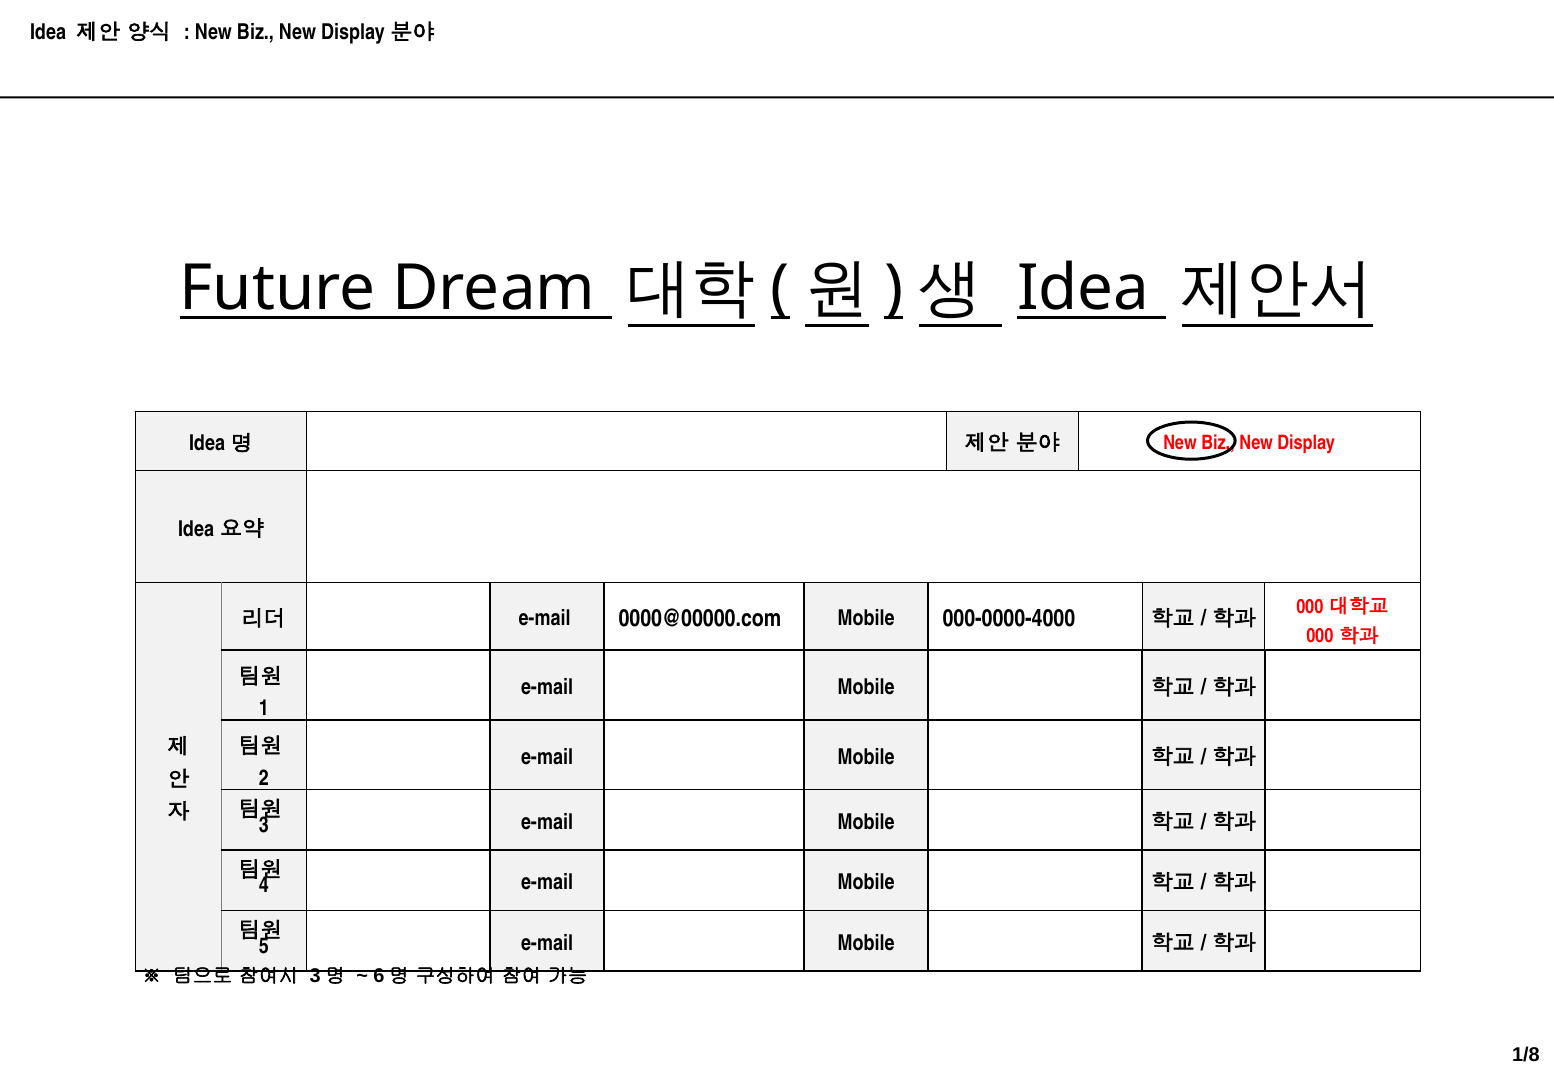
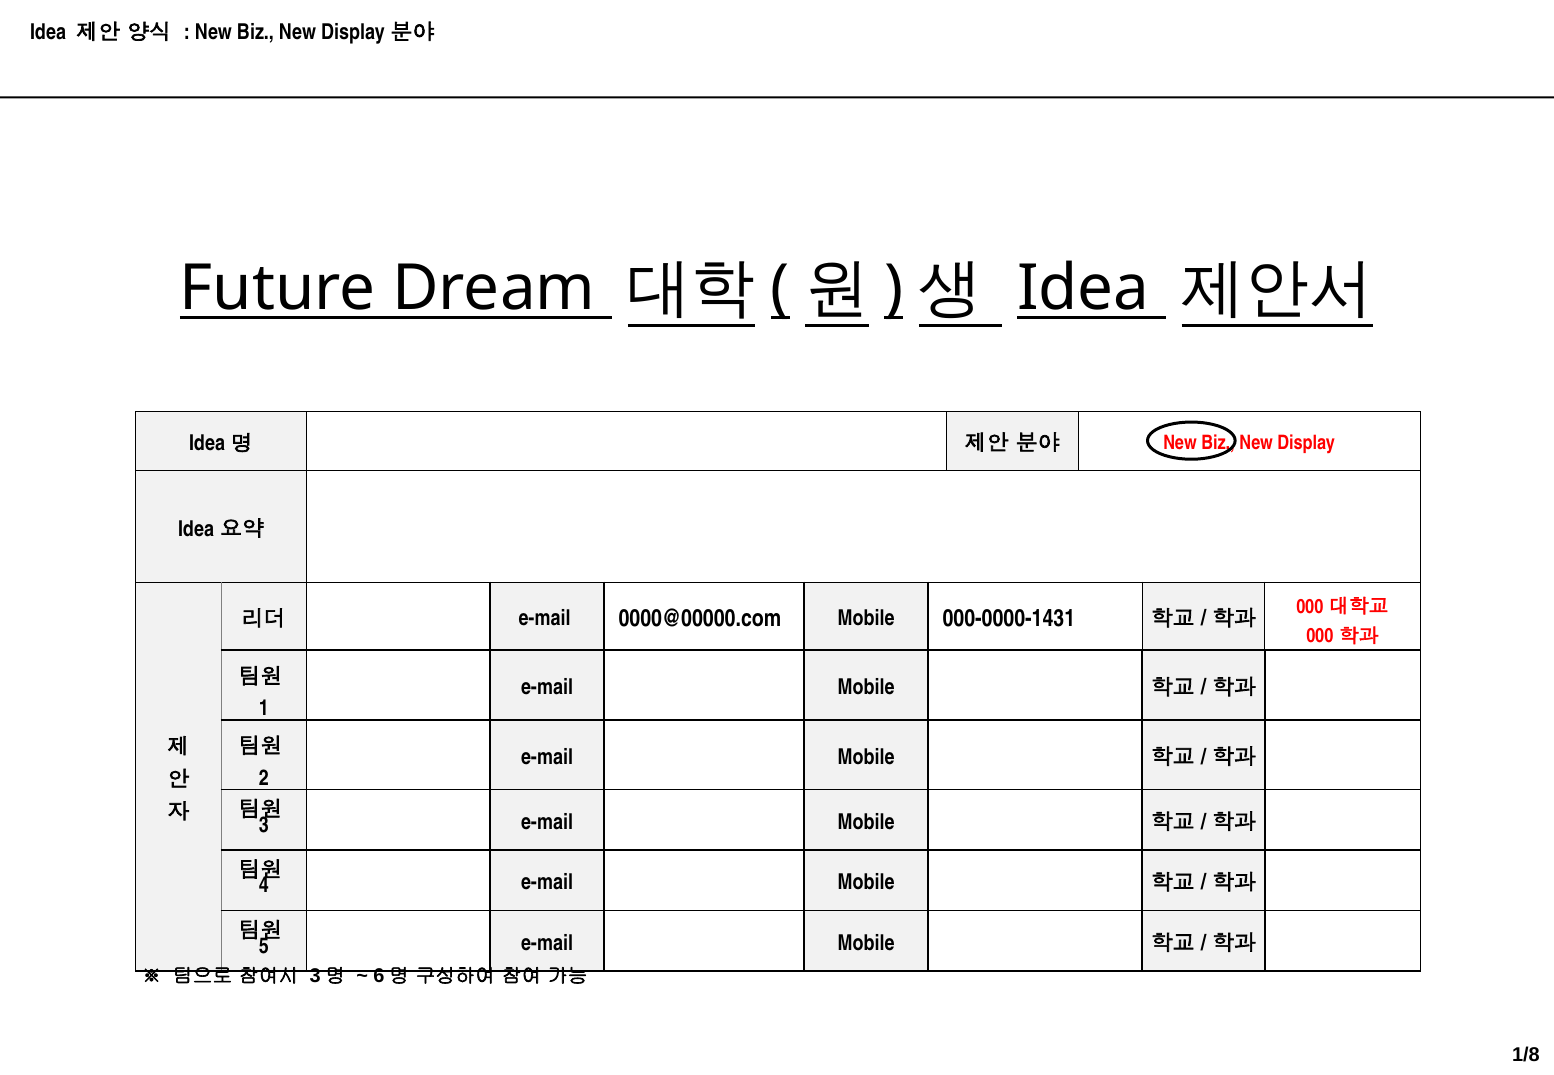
000-0000-4000: 000-0000-4000 -> 000-0000-1431 (1009, 619)
